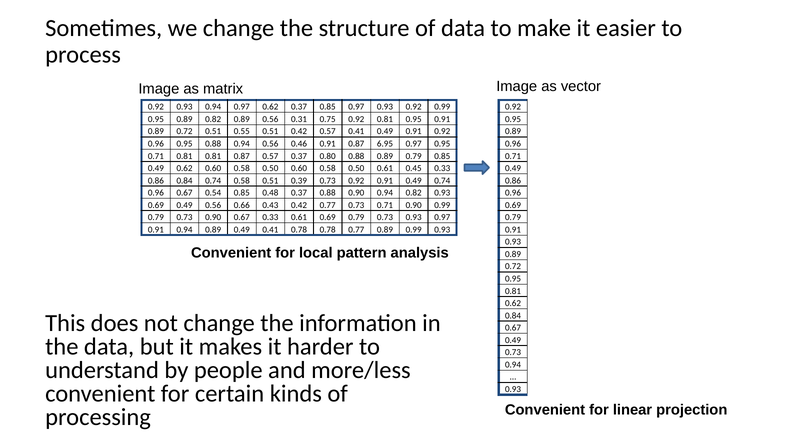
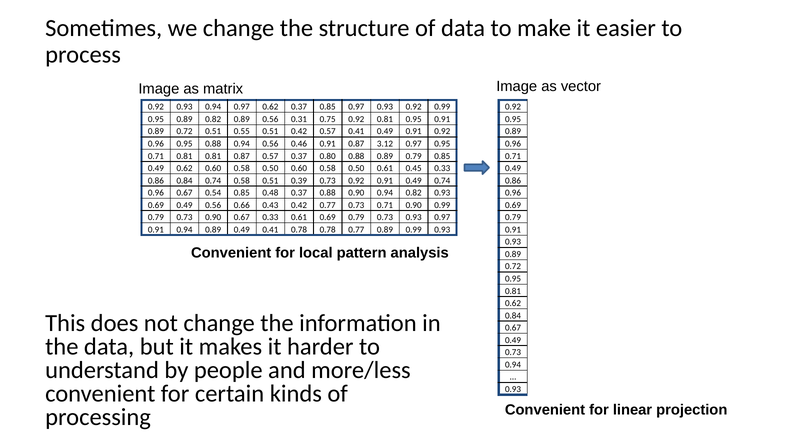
6.95: 6.95 -> 3.12 (385, 144)
